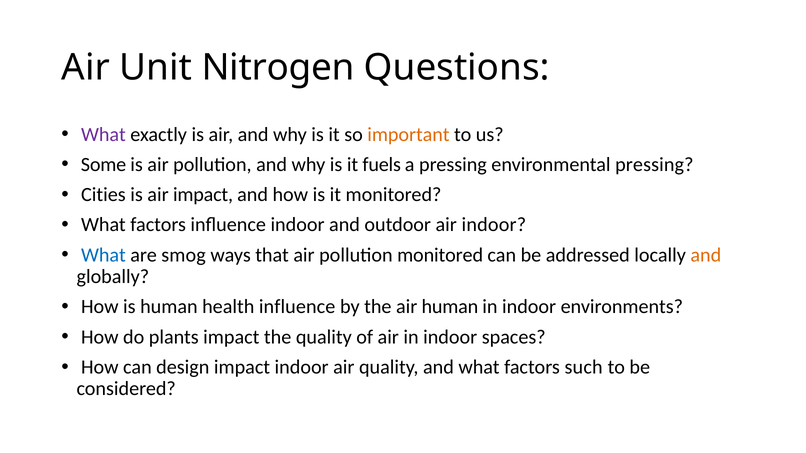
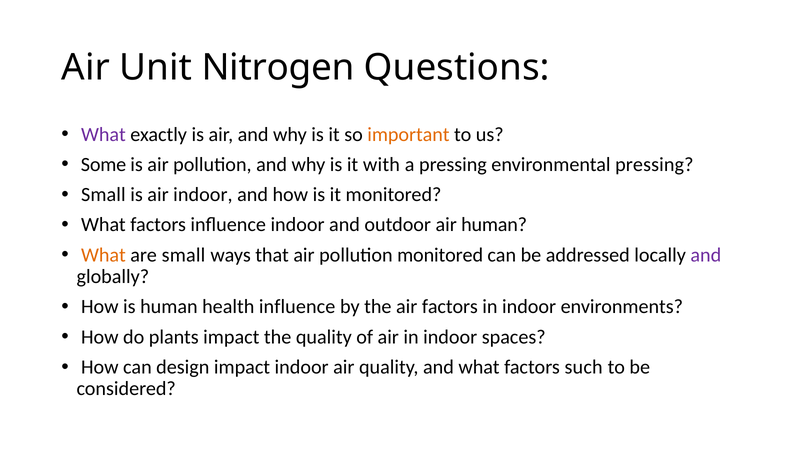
fuels: fuels -> with (381, 165)
Cities: Cities -> Small (103, 195)
air impact: impact -> indoor (203, 195)
air indoor: indoor -> human (494, 225)
What colour: blue -> orange (103, 255)
are smog: smog -> small (184, 255)
and colour: orange -> purple (706, 255)
air human: human -> factors (450, 307)
